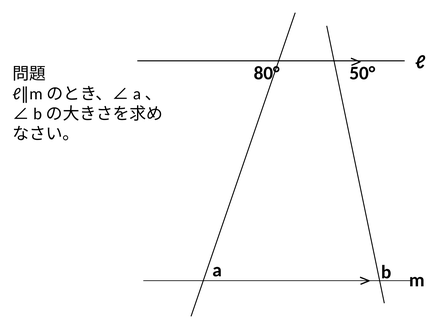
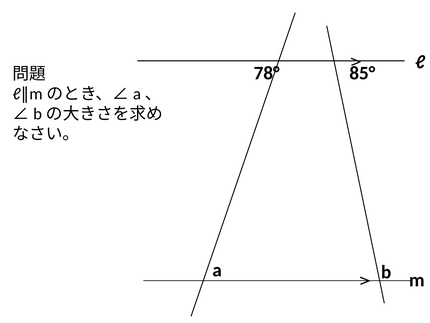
80°: 80° -> 78° (267, 73)
50°: 50° -> 85° (362, 73)
